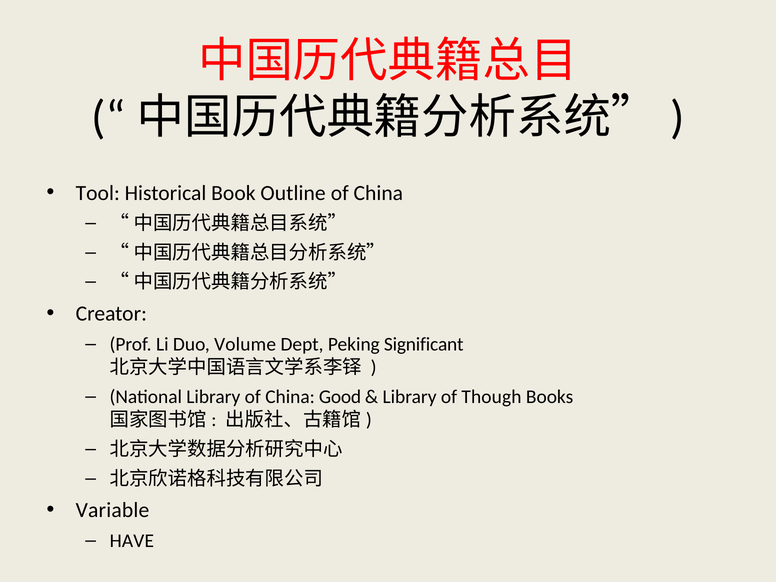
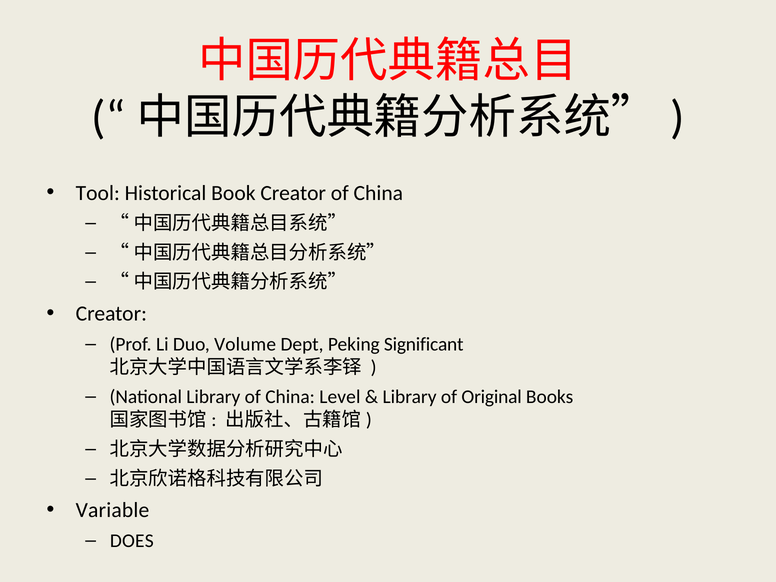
Book Outline: Outline -> Creator (293, 193)
Good: Good -> Level (340, 397)
Though: Though -> Original (492, 397)
HAVE: HAVE -> DOES (132, 541)
